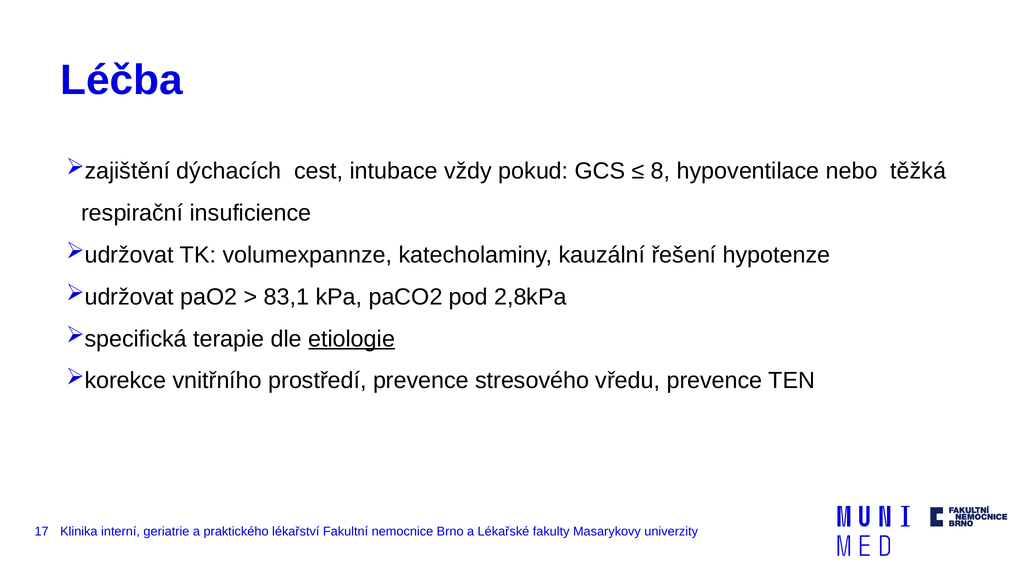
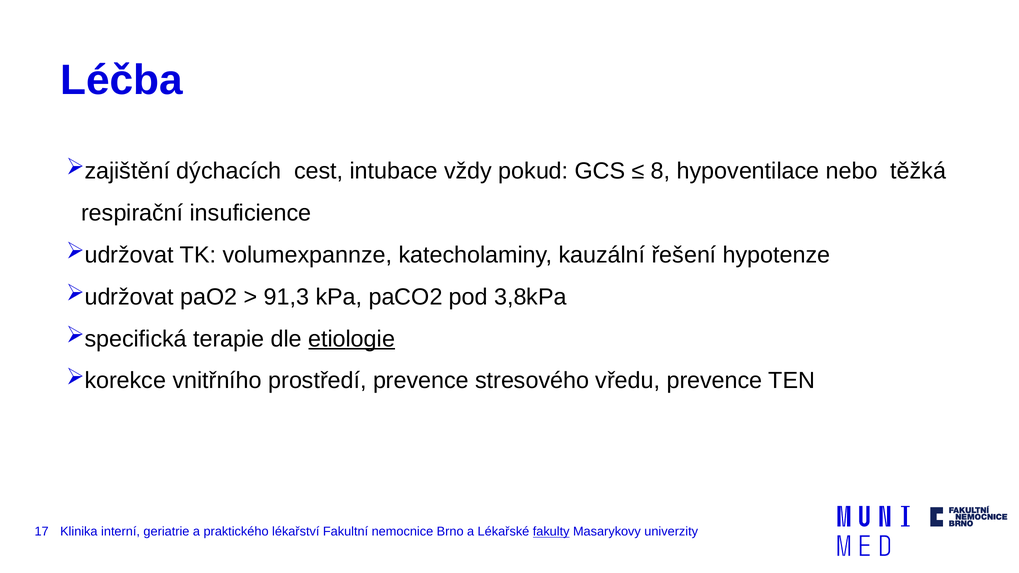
83,1: 83,1 -> 91,3 (286, 297)
2,8kPa: 2,8kPa -> 3,8kPa (530, 297)
fakulty underline: none -> present (551, 532)
